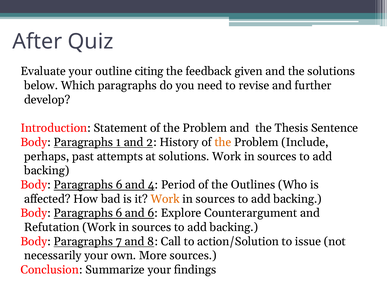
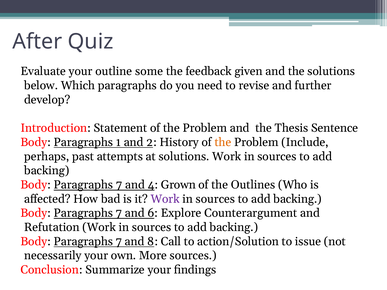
citing: citing -> some (149, 71)
6: 6 -> 7 (119, 185)
Period: Period -> Grown (178, 185)
Work colour: orange -> purple (165, 199)
6: 6 -> 7 (119, 213)
